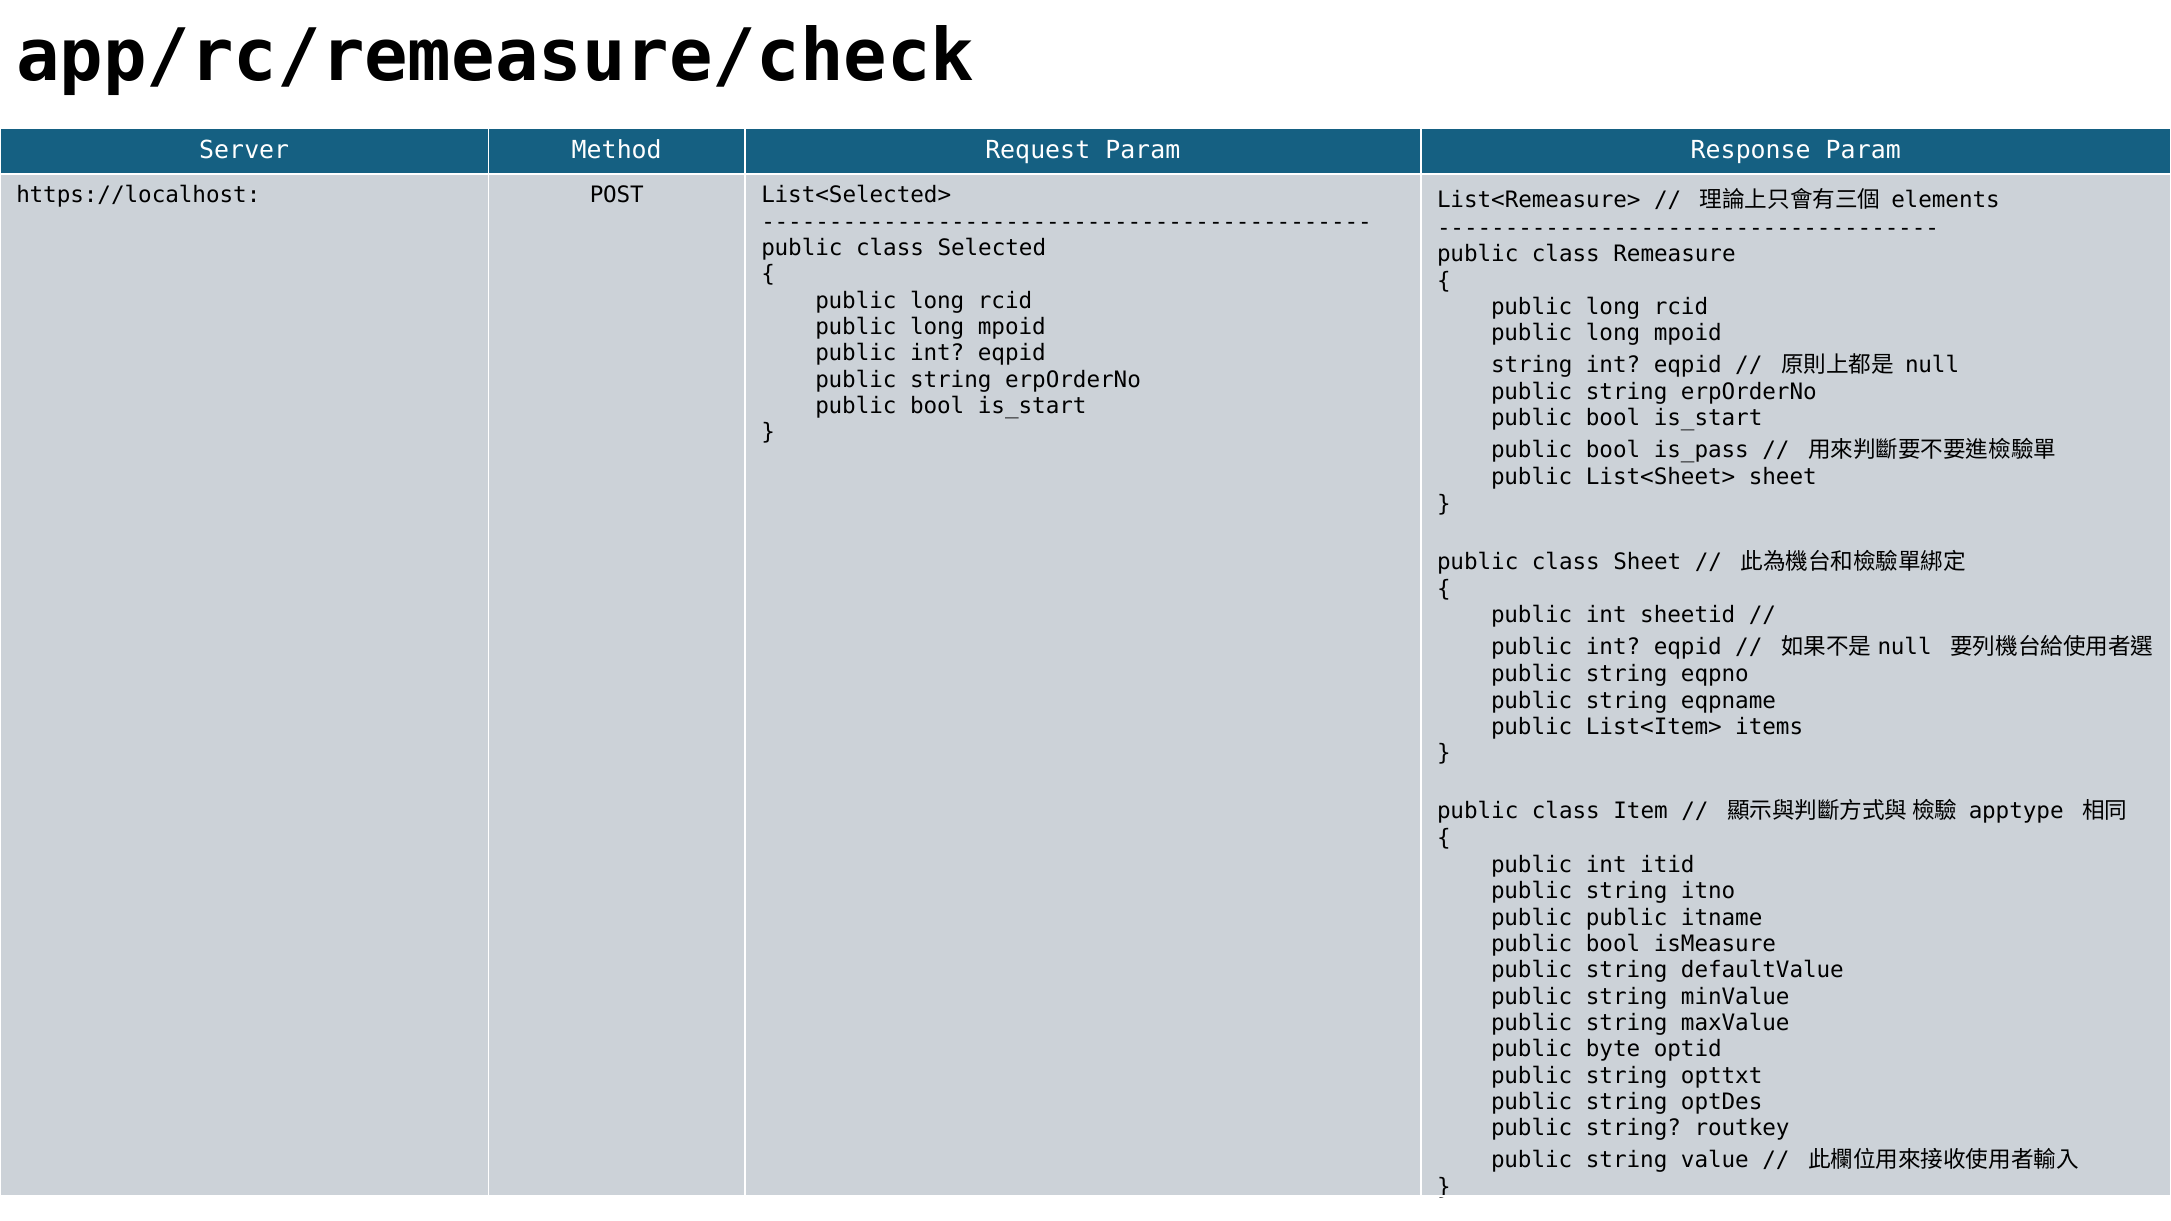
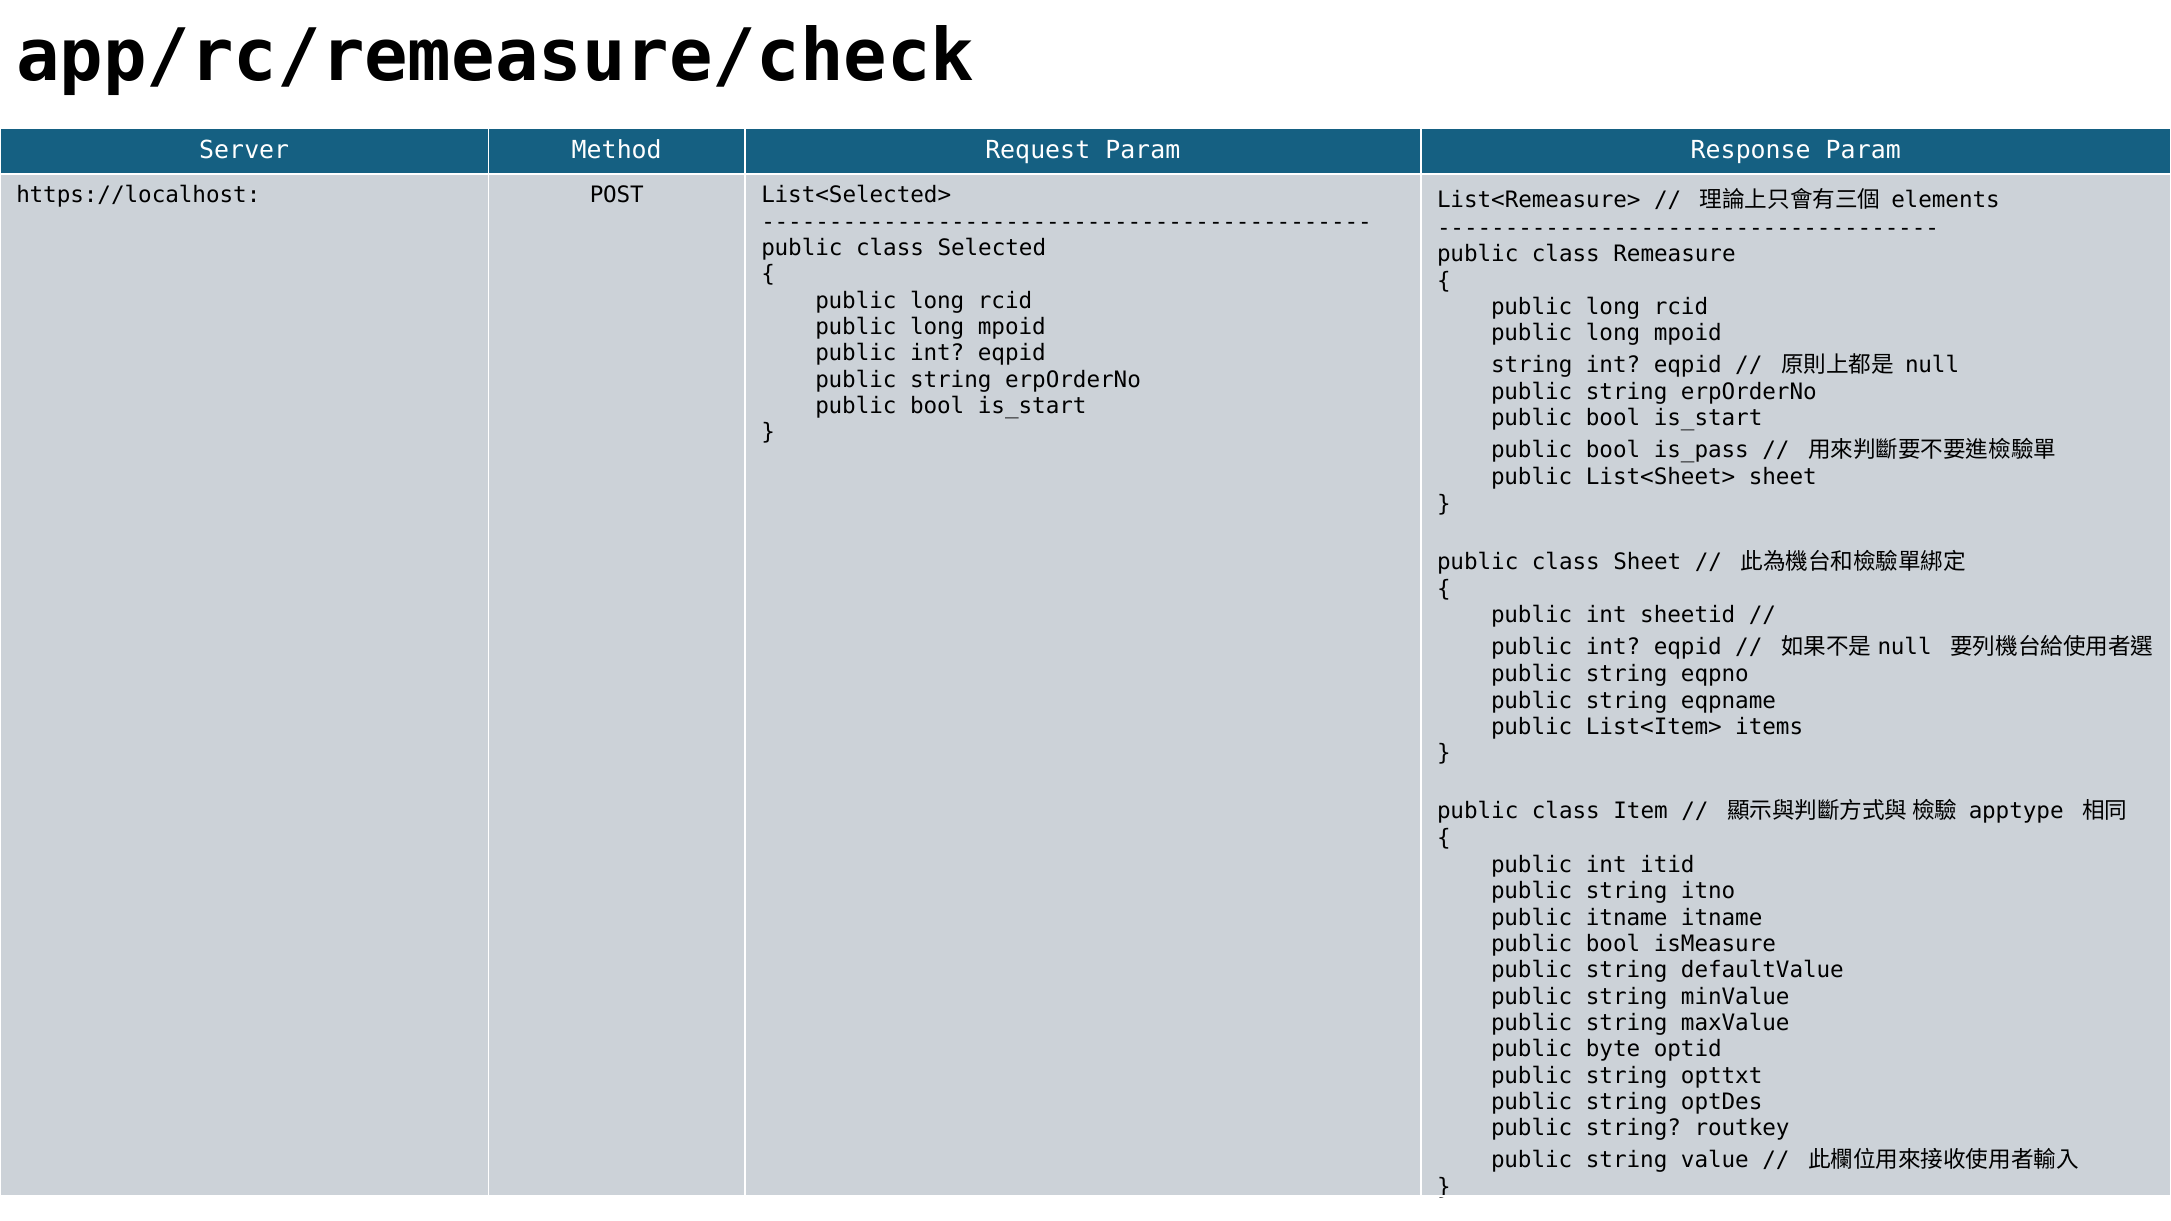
public public: public -> itname (1627, 918)
